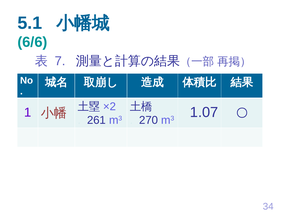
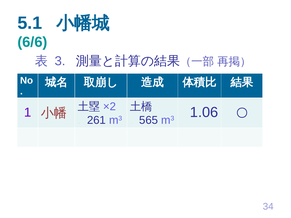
7: 7 -> 3 (60, 61)
1.07: 1.07 -> 1.06 (204, 113)
270: 270 -> 565 (149, 120)
